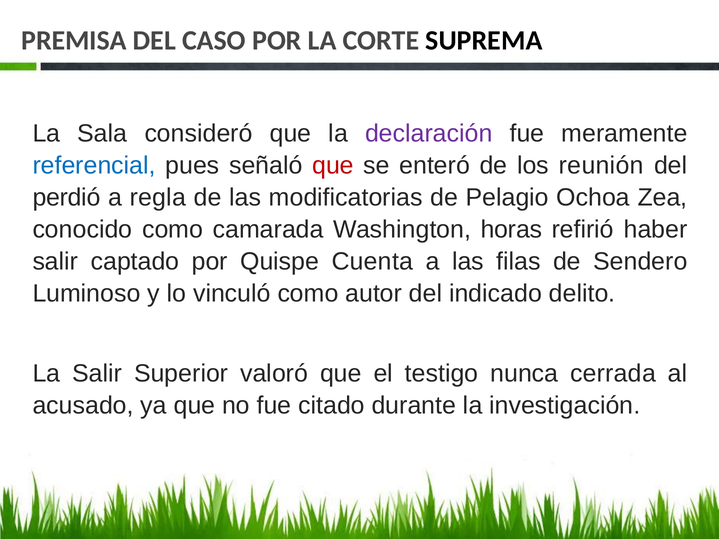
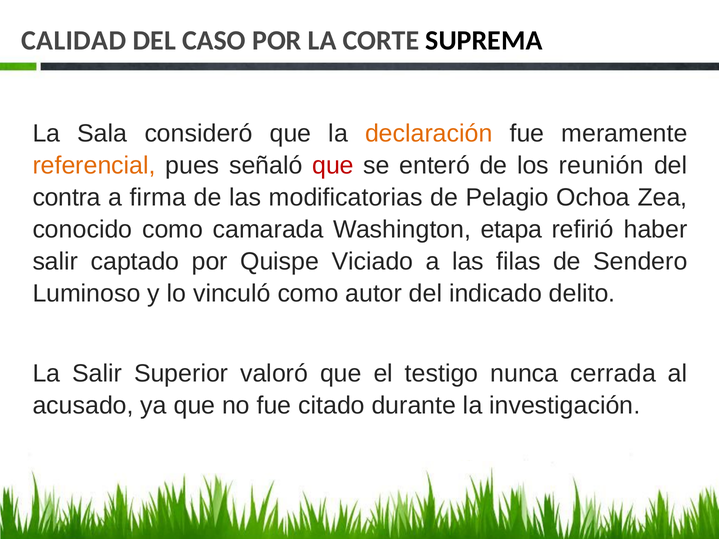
PREMISA: PREMISA -> CALIDAD (74, 41)
declaración colour: purple -> orange (429, 133)
referencial colour: blue -> orange (94, 165)
perdió: perdió -> contra (67, 198)
regla: regla -> firma (158, 198)
horas: horas -> etapa (511, 230)
Cuenta: Cuenta -> Viciado (372, 262)
